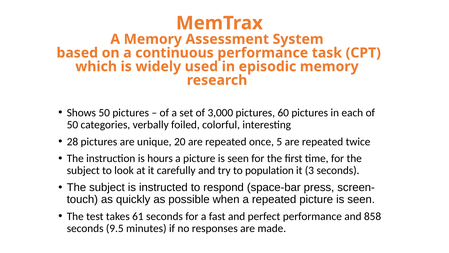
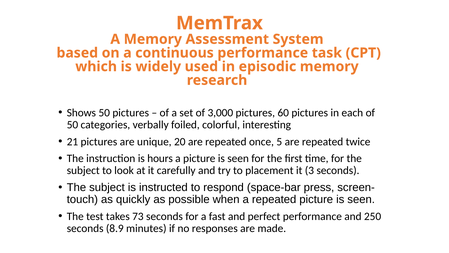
28: 28 -> 21 (72, 141)
population: population -> placement (269, 170)
61: 61 -> 73 (138, 216)
858: 858 -> 250 (373, 216)
9.5: 9.5 -> 8.9 (115, 228)
